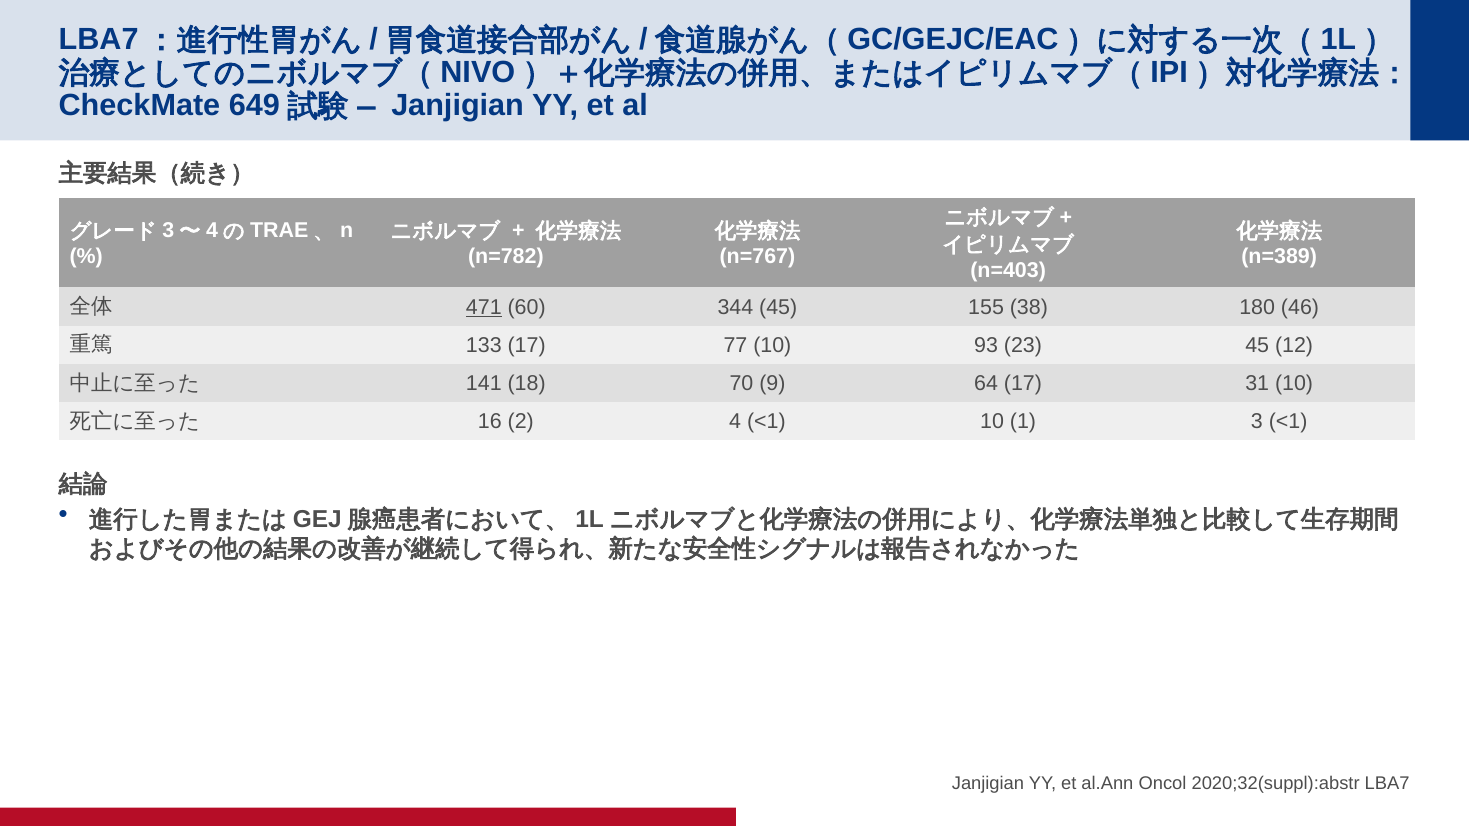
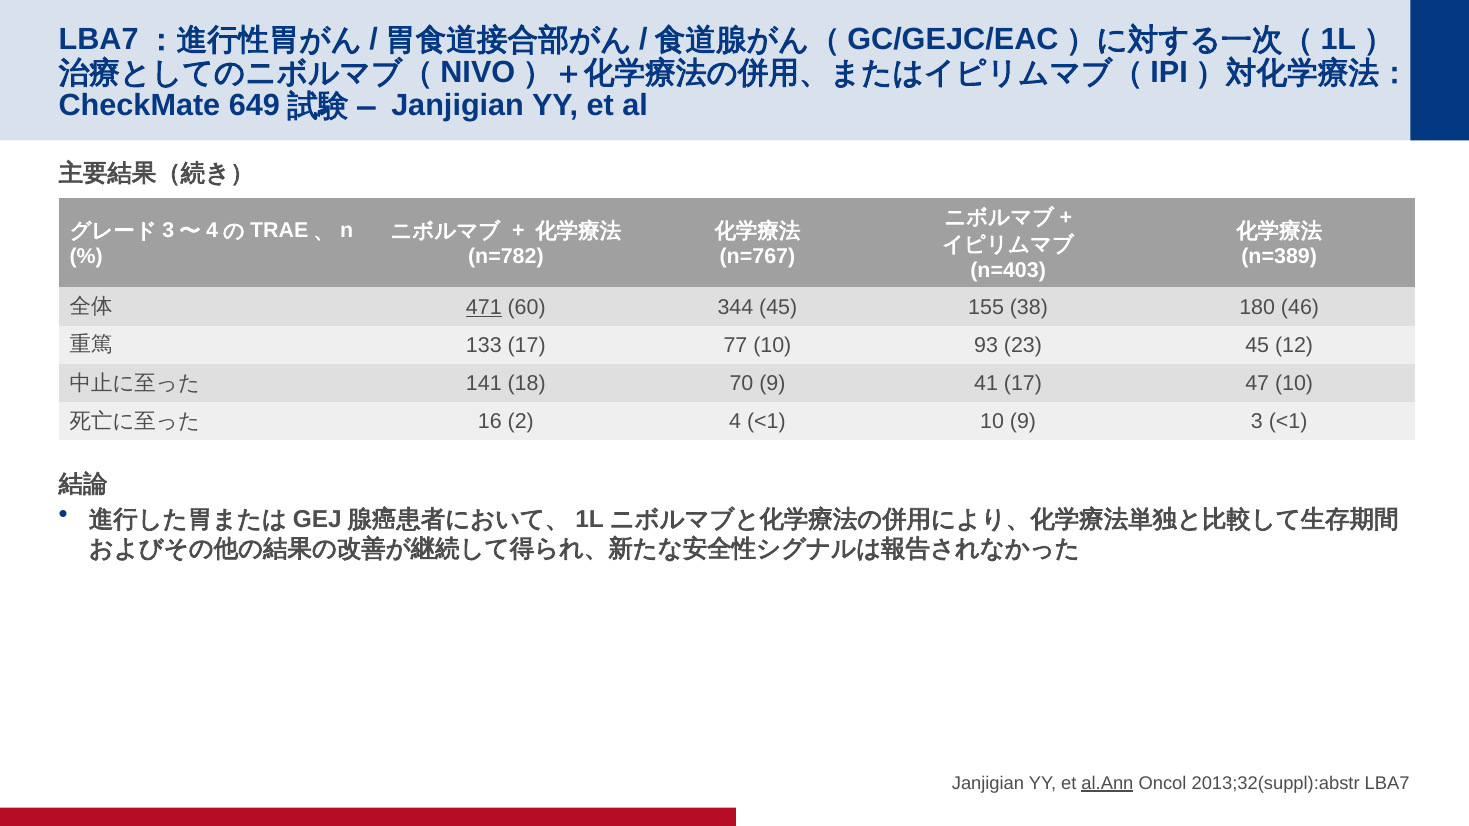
64: 64 -> 41 (986, 384)
31: 31 -> 47 (1257, 384)
10 1: 1 -> 9 (1023, 422)
al.Ann underline: none -> present (1107, 783)
2020;32(suppl):abstr: 2020;32(suppl):abstr -> 2013;32(suppl):abstr (1276, 783)
